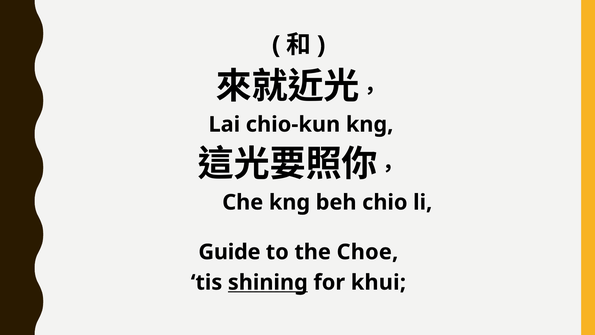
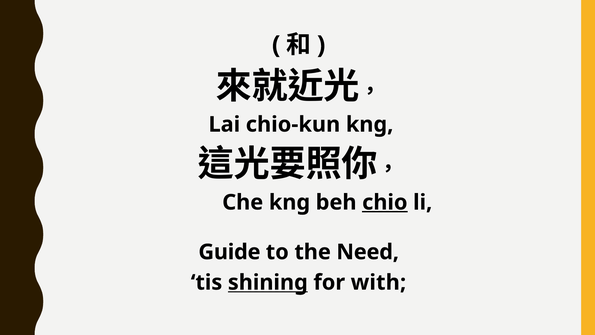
chio underline: none -> present (385, 202)
Choe: Choe -> Need (368, 252)
khui: khui -> with (378, 282)
